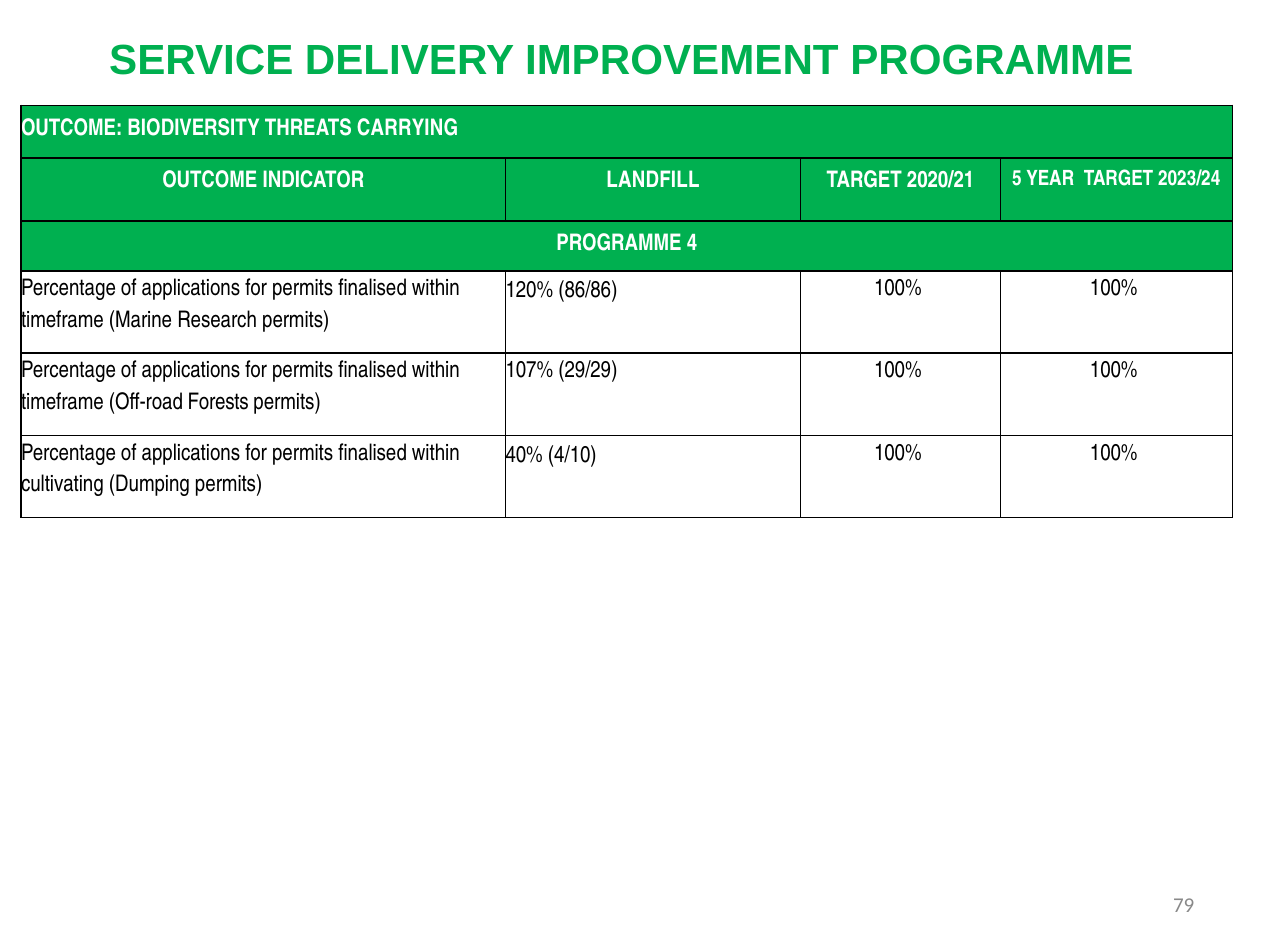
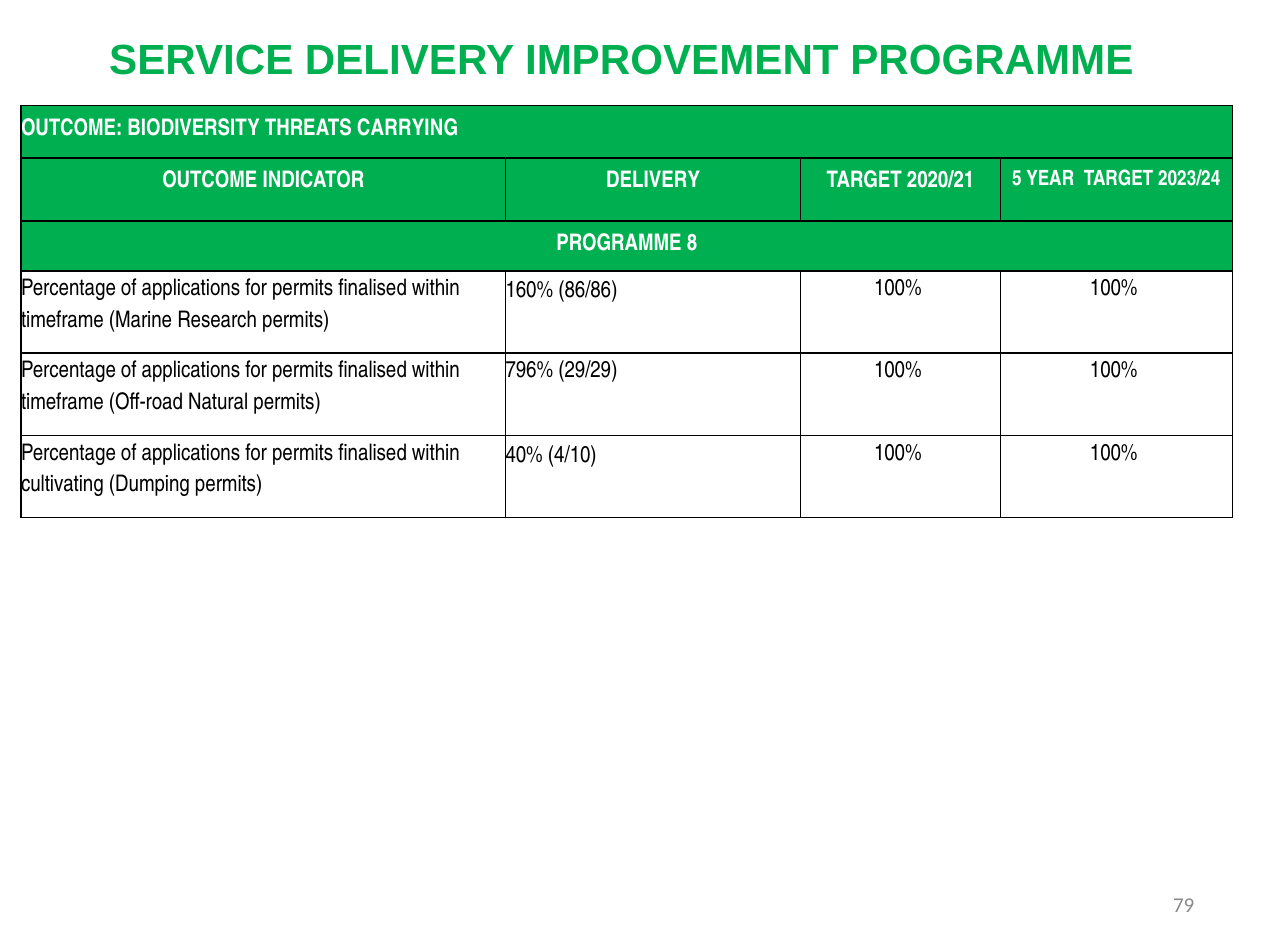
INDICATOR LANDFILL: LANDFILL -> DELIVERY (653, 180)
4: 4 -> 8 (692, 243)
120%: 120% -> 160% (529, 290)
107%: 107% -> 796% (529, 370)
Forests: Forests -> Natural (218, 402)
